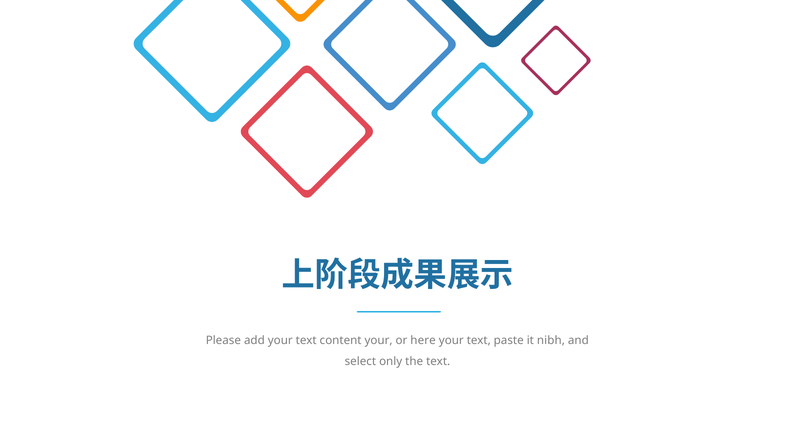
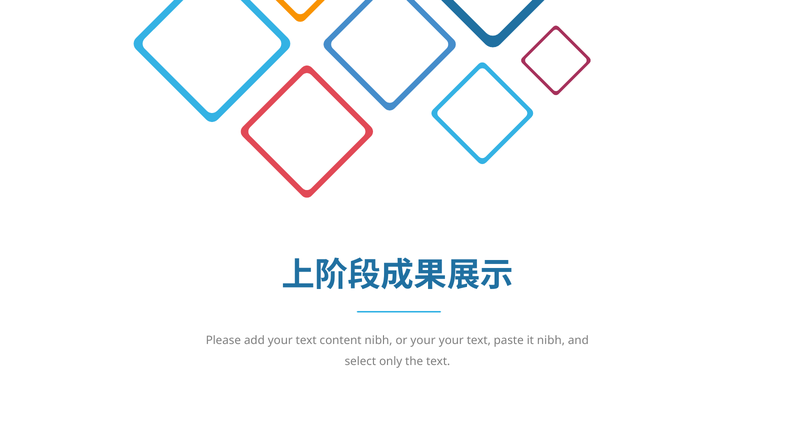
content your: your -> nibh (379, 341)
or here: here -> your (423, 341)
